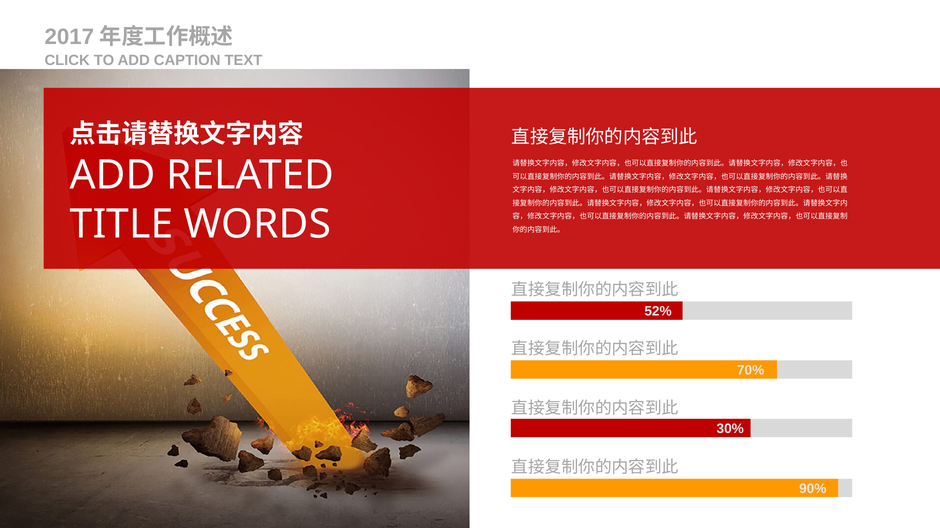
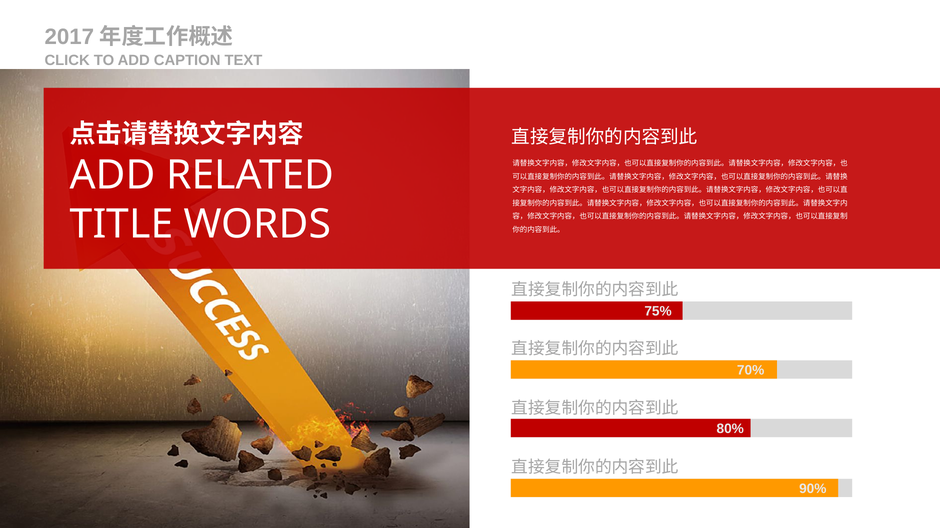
52%: 52% -> 75% (658, 312)
30%: 30% -> 80% (730, 430)
